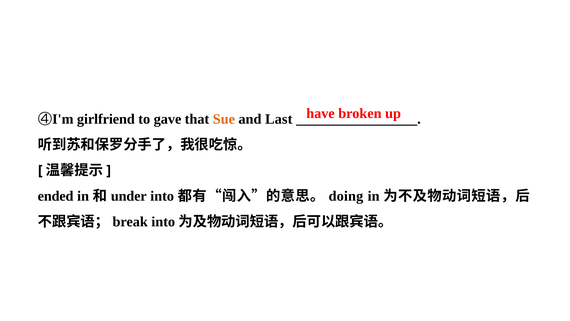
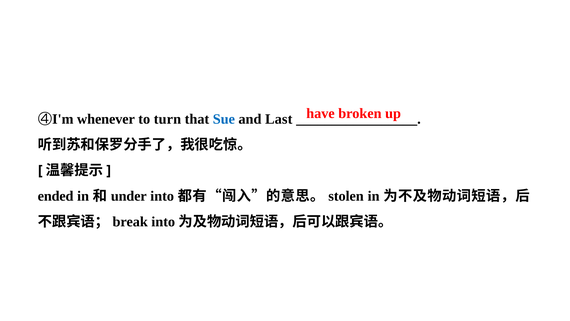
girlfriend: girlfriend -> whenever (106, 119)
gave: gave -> turn (167, 119)
Sue colour: orange -> blue (224, 119)
doing: doing -> stolen (346, 196)
